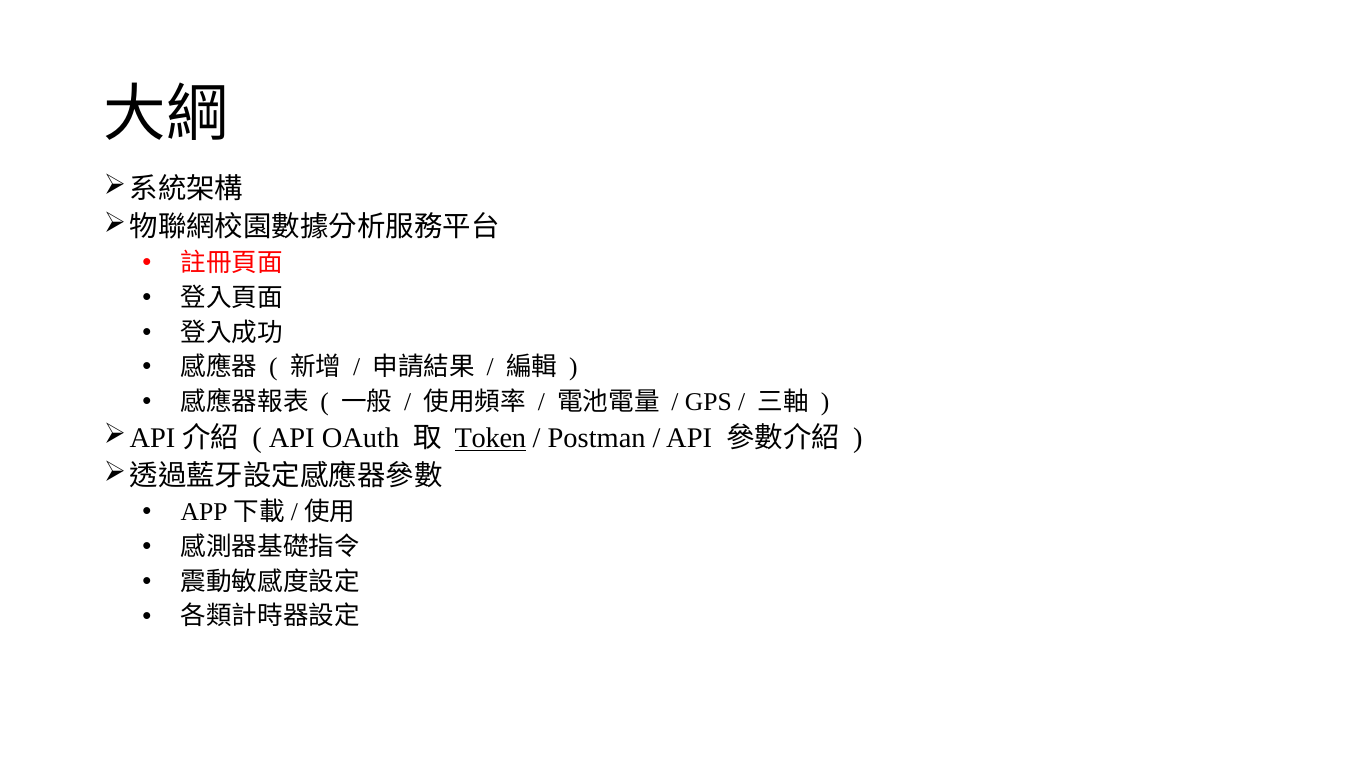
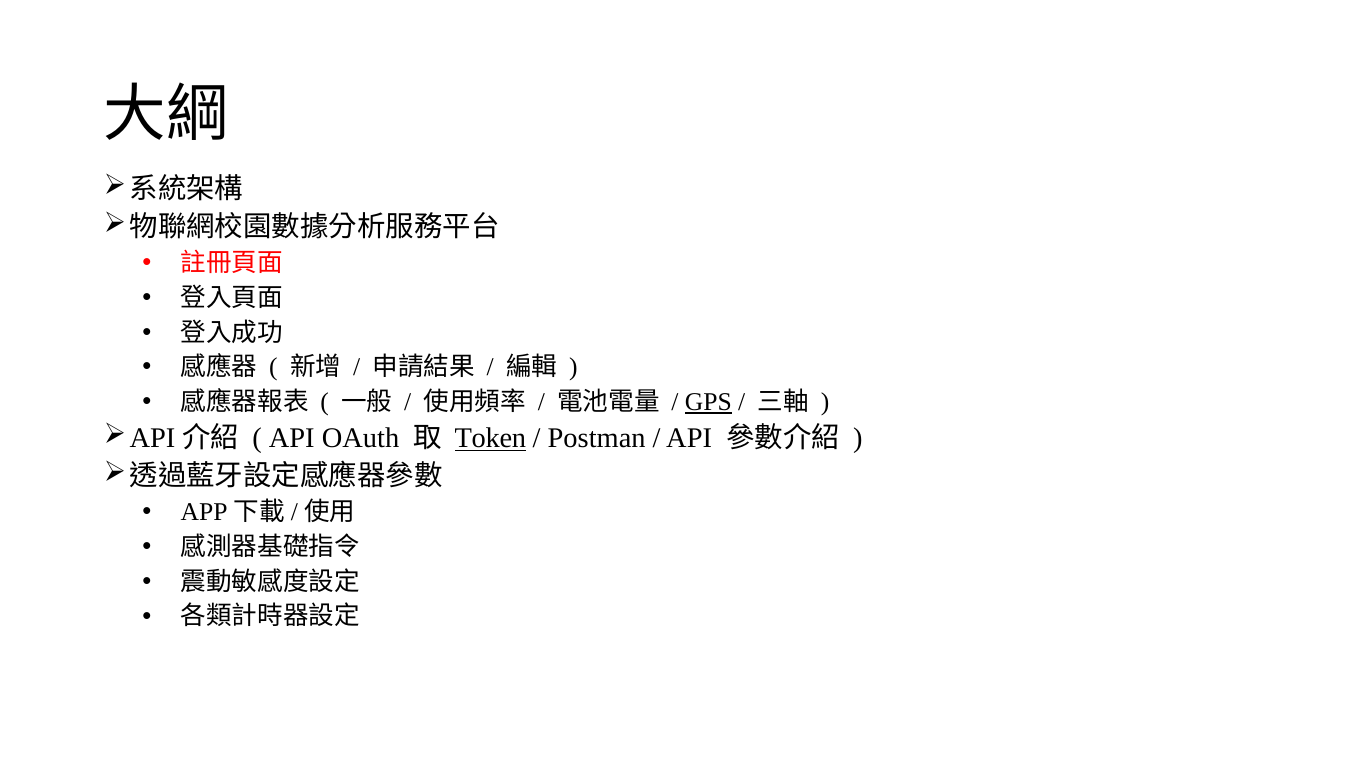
GPS underline: none -> present (708, 402)
